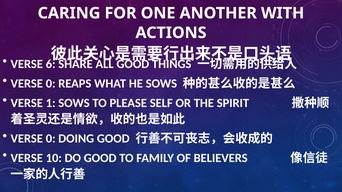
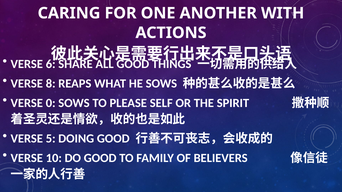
0: 0 -> 8 (51, 84)
1: 1 -> 0 (51, 103)
0: 0 -> 5 (51, 139)
